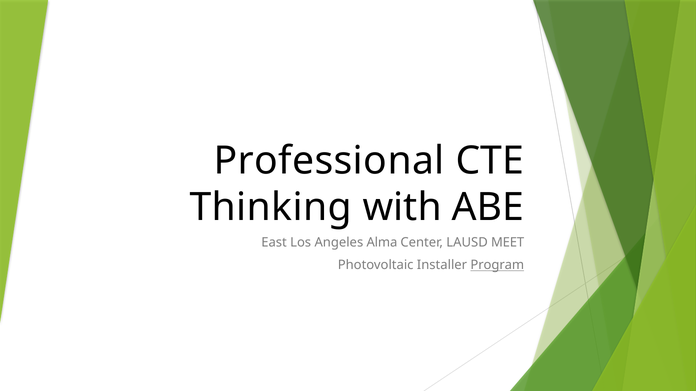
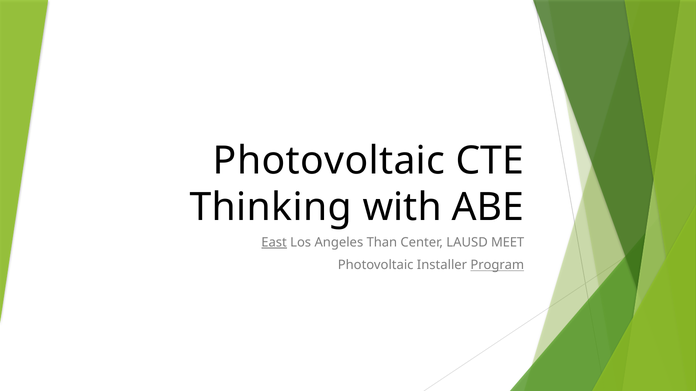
Professional: Professional -> Photovoltaic (329, 161)
East underline: none -> present (274, 243)
Alma: Alma -> Than (382, 243)
